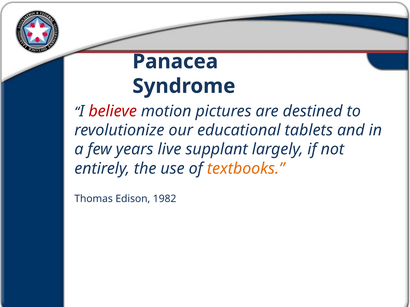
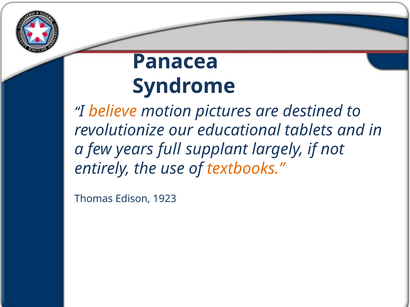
believe colour: red -> orange (113, 111)
live: live -> full (169, 150)
1982: 1982 -> 1923 (165, 199)
